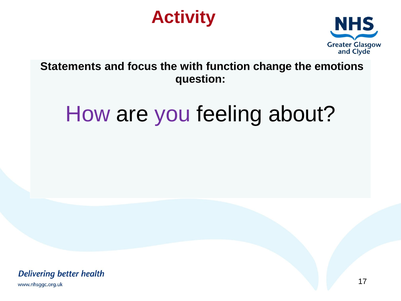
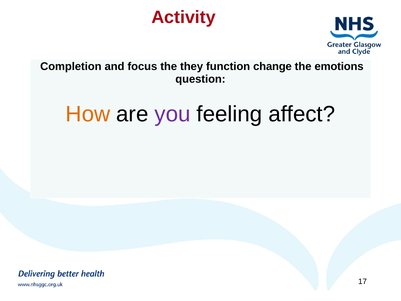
Statements: Statements -> Completion (71, 66)
with: with -> they (192, 66)
How colour: purple -> orange (88, 114)
about: about -> affect (302, 114)
